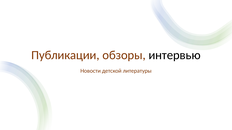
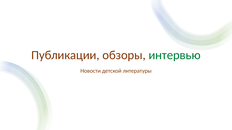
интервью colour: black -> green (175, 55)
